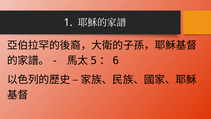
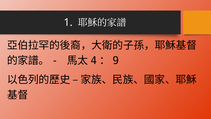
5: 5 -> 4 (94, 60)
6: 6 -> 9 (116, 60)
